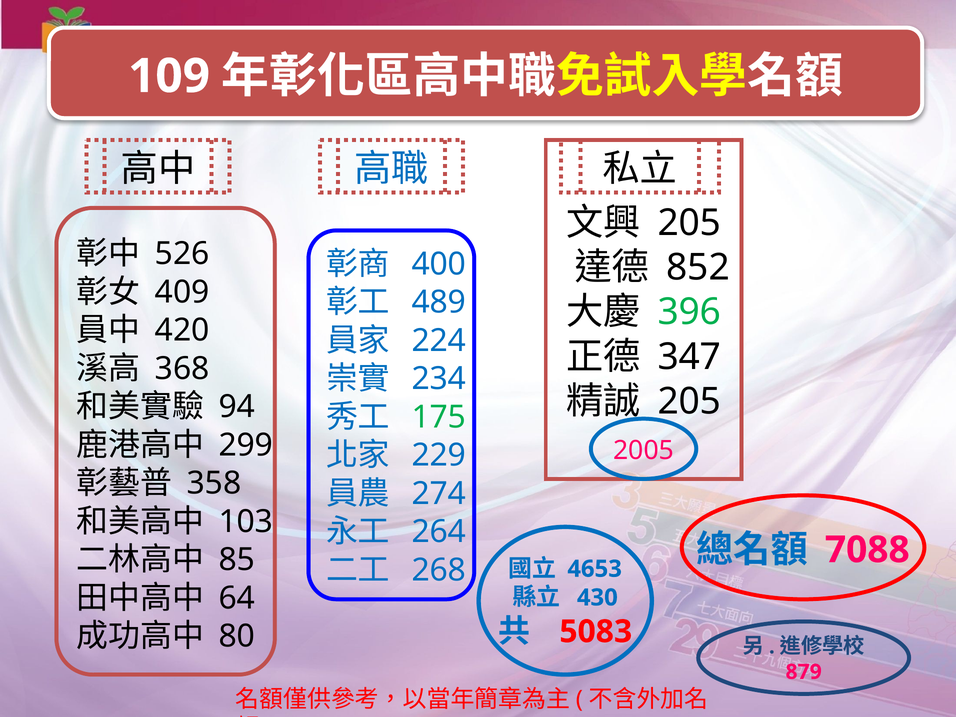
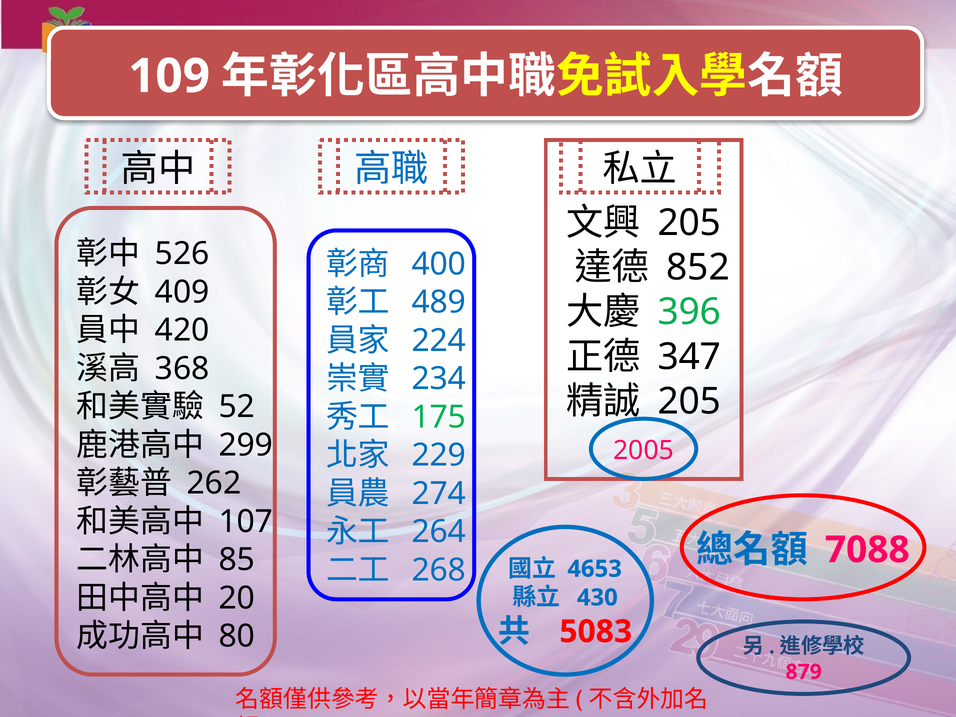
94: 94 -> 52 (237, 407)
358: 358 -> 262 (214, 483)
103: 103 -> 107 (246, 522)
64: 64 -> 20 (237, 598)
